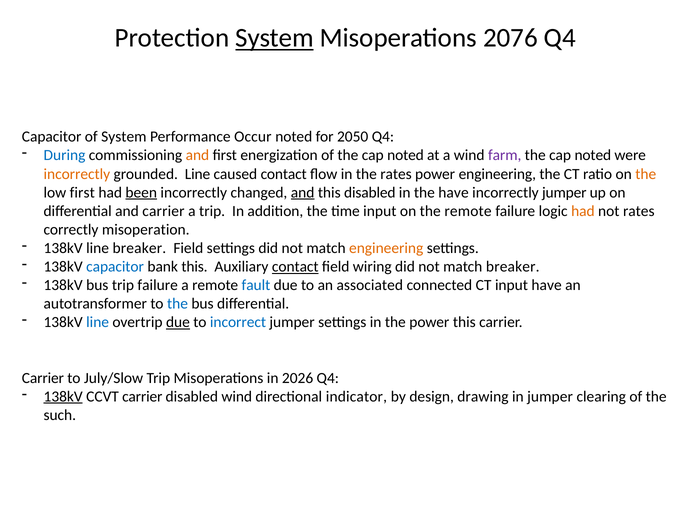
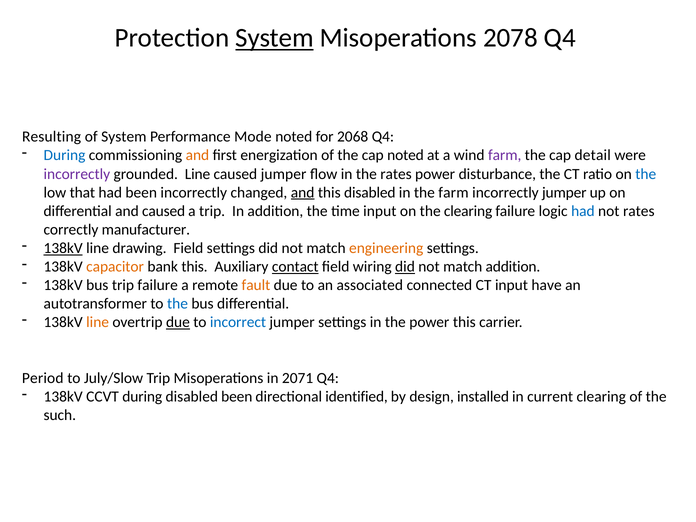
2076: 2076 -> 2078 (510, 38)
Capacitor: Capacitor -> Resulting (52, 137)
Occur: Occur -> Mode (253, 137)
2050: 2050 -> 2068 (353, 137)
noted: noted -> detail (593, 155)
incorrectly colour: orange -> purple (77, 174)
caused contact: contact -> jumper (284, 174)
power engineering: engineering -> disturbance (497, 174)
the colour: orange -> blue (646, 174)
low first: first -> that (82, 192)
been underline: present -> none (141, 192)
the have: have -> farm (453, 192)
and carrier: carrier -> caused (164, 211)
the remote: remote -> clearing (468, 211)
had colour: orange -> blue (583, 211)
misoperation: misoperation -> manufacturer (146, 230)
138kV underline: none -> present (63, 248)
line breaker: breaker -> drawing (140, 248)
capacitor colour: blue -> orange (115, 267)
did underline: none -> present (405, 267)
match breaker: breaker -> addition (513, 267)
fault colour: blue -> orange (256, 285)
line colour: blue -> orange (98, 322)
Carrier: Carrier -> Period (43, 378)
2026: 2026 -> 2071 (298, 378)
138kV underline: present -> none (63, 397)
CCVT carrier: carrier -> during (142, 397)
disabled wind: wind -> been (237, 397)
indicator: indicator -> identified (357, 397)
drawing: drawing -> installed (483, 397)
in jumper: jumper -> current (550, 397)
